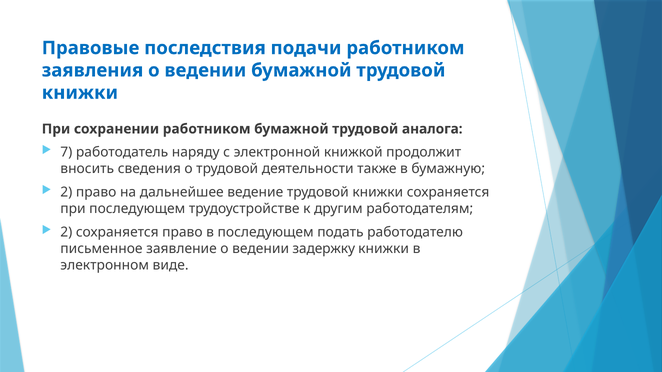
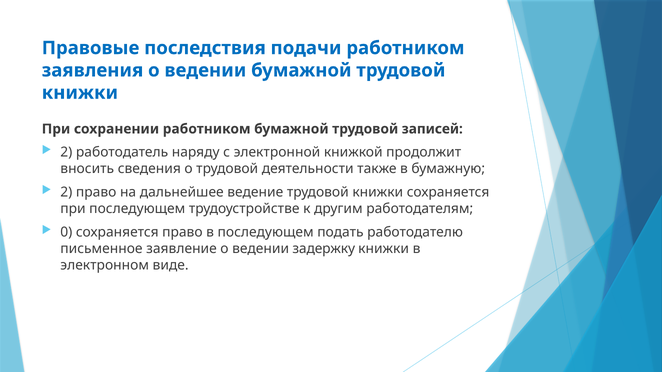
аналога: аналога -> записей (432, 129)
7: 7 -> 2 (66, 153)
2: 2 -> 0 (66, 233)
